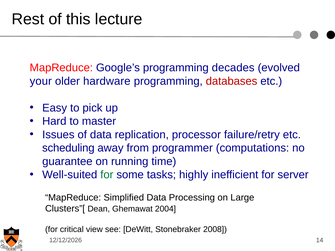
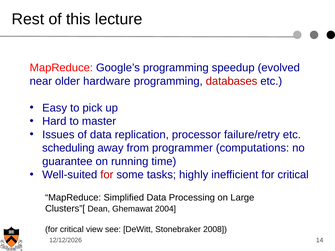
decades: decades -> speedup (233, 68)
your: your -> near (41, 81)
for colour: green -> red (107, 175)
inefficient for server: server -> critical (293, 175)
